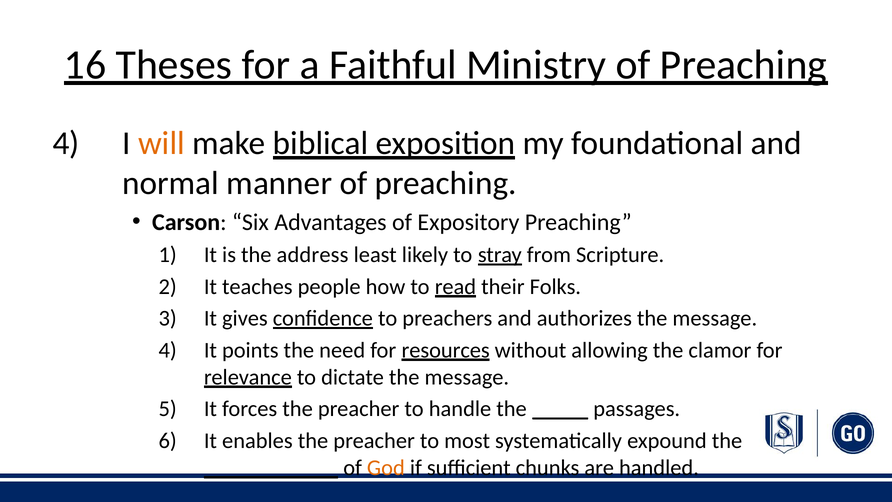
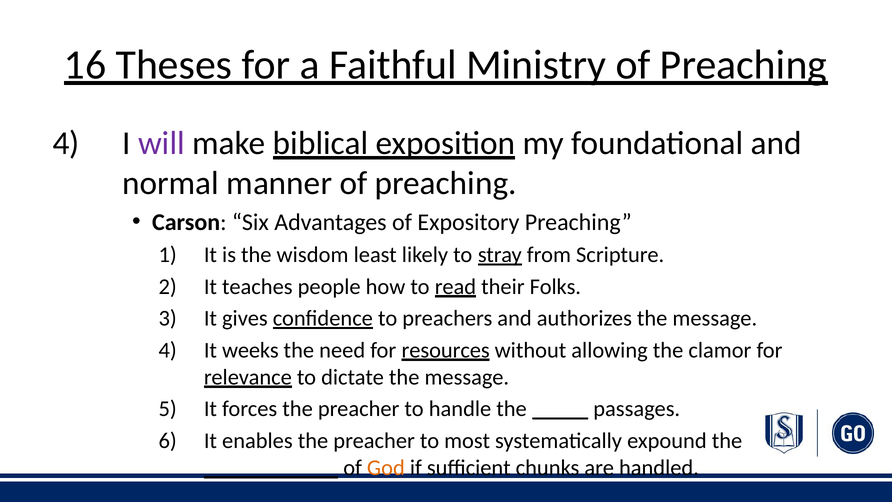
will colour: orange -> purple (161, 143)
address: address -> wisdom (313, 255)
points: points -> weeks (250, 350)
